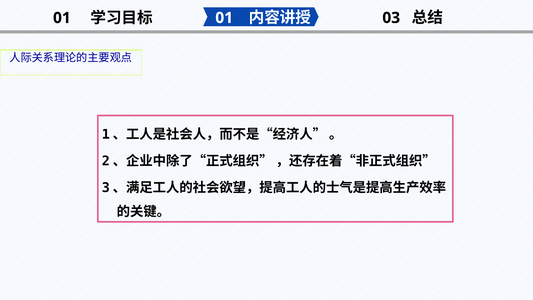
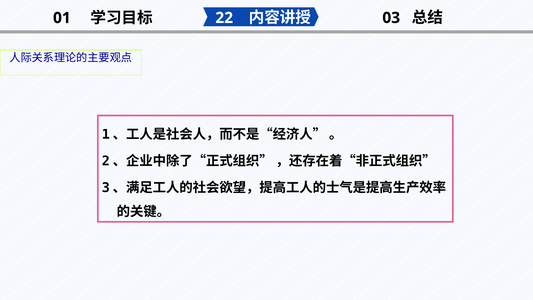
01: 01 -> 22 (224, 18)
